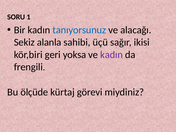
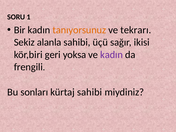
tanıyorsunuz colour: blue -> orange (79, 30)
alacağı: alacağı -> tekrarı (136, 30)
ölçüde: ölçüde -> sonları (34, 92)
kürtaj görevi: görevi -> sahibi (90, 92)
